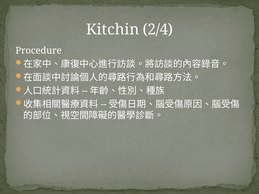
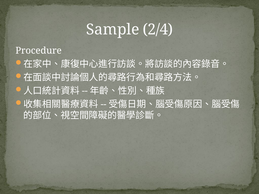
Kitchin: Kitchin -> Sample (113, 30)
